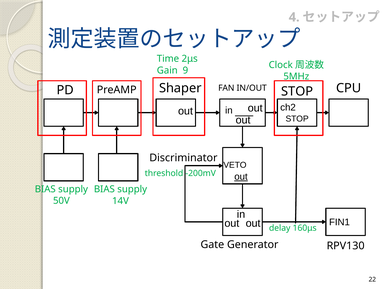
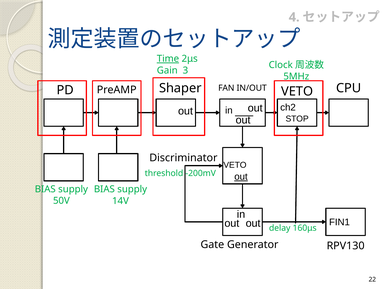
Time underline: none -> present (168, 59)
9: 9 -> 3 (185, 70)
STOP: STOP -> VETO (297, 91)
